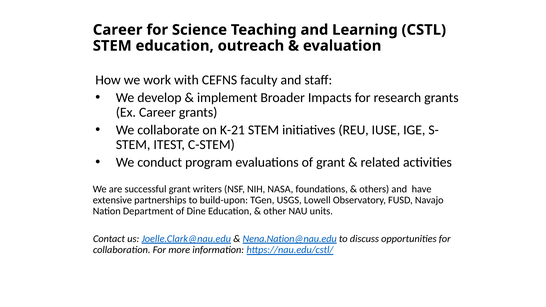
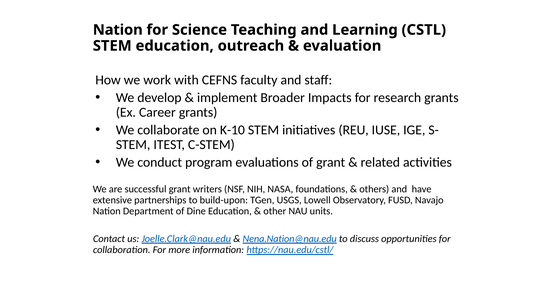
Career: Career -> Nation (118, 30)
K-21: K-21 -> K-10 (232, 130)
